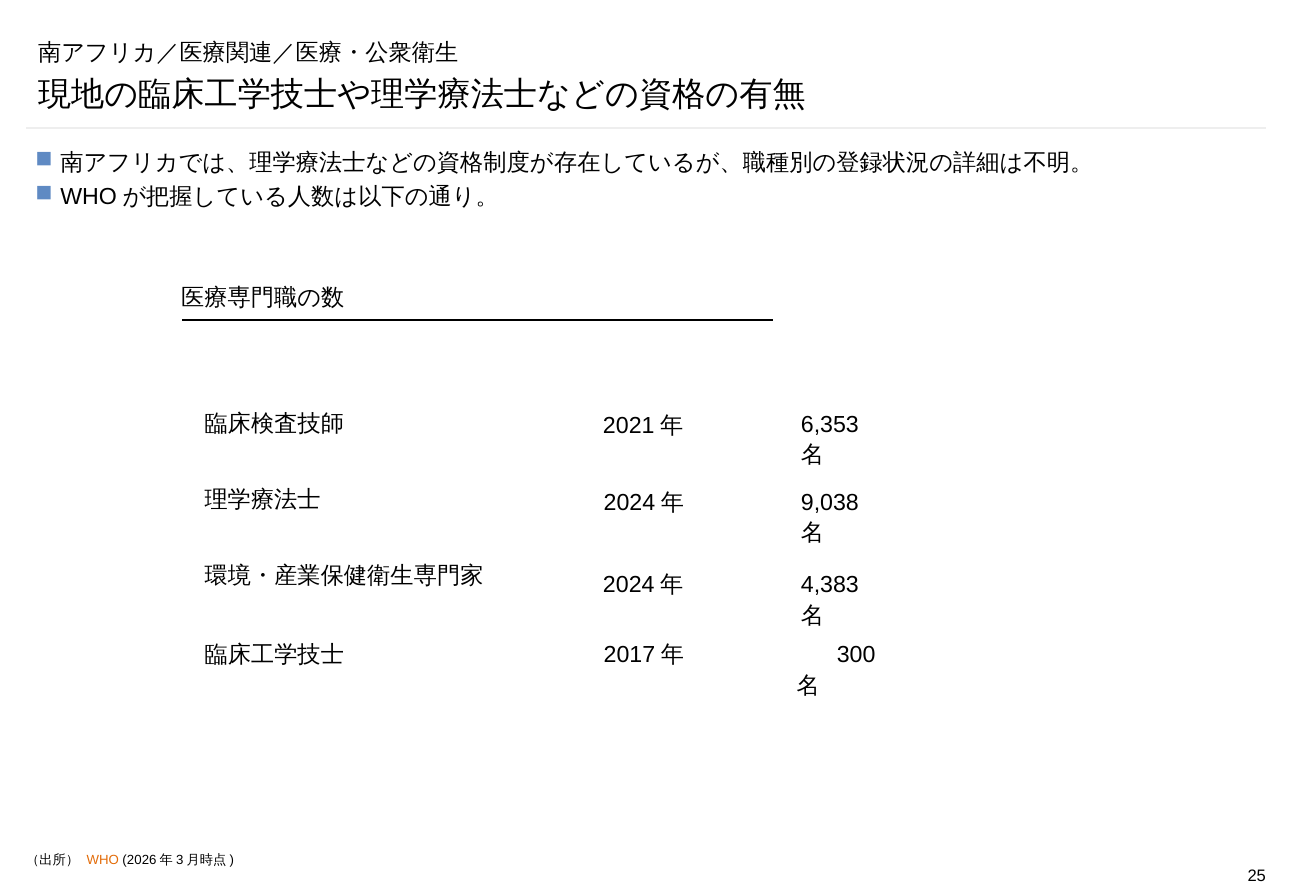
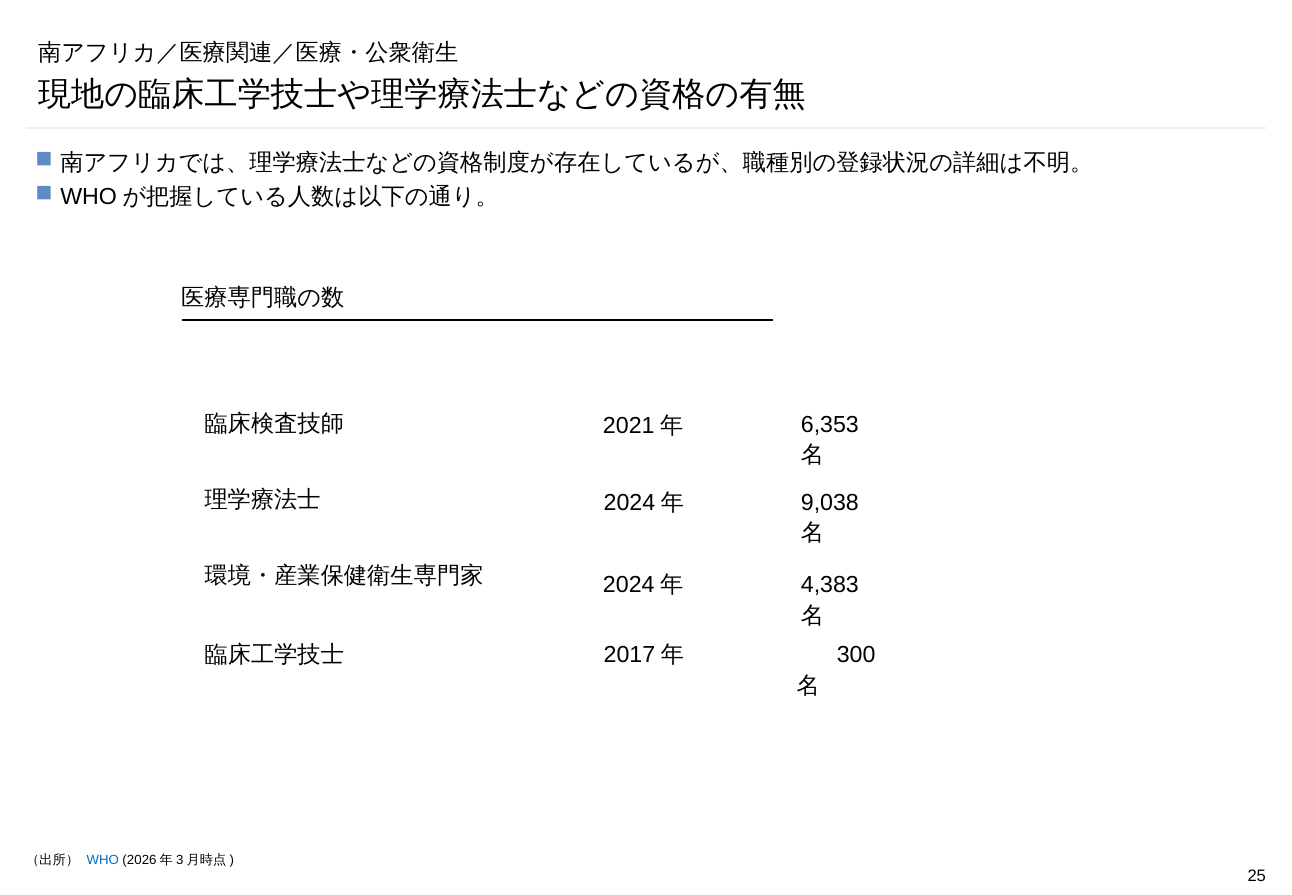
WHO colour: orange -> blue (103, 860)
